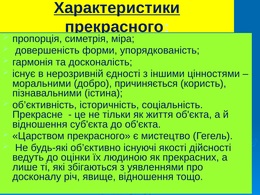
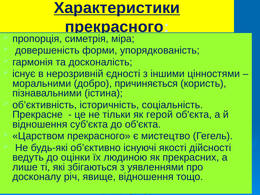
життя: життя -> герой (160, 115)
